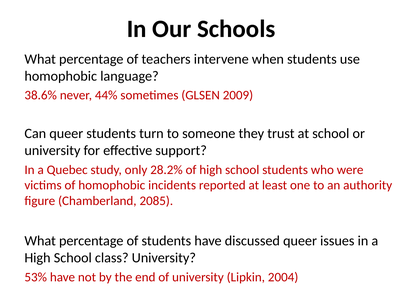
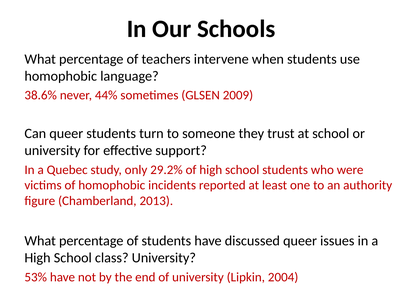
28.2%: 28.2% -> 29.2% (166, 170)
2085: 2085 -> 2013 (156, 201)
